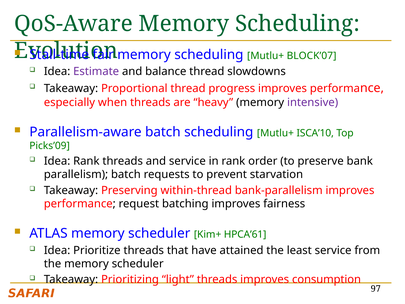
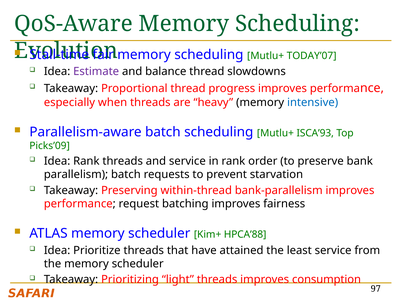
BLOCK’07: BLOCK’07 -> TODAY’07 (312, 56)
intensive colour: purple -> blue (313, 102)
ISCA’10: ISCA’10 -> ISCA’93 (315, 133)
HPCA’61: HPCA’61 -> HPCA’88 (245, 234)
